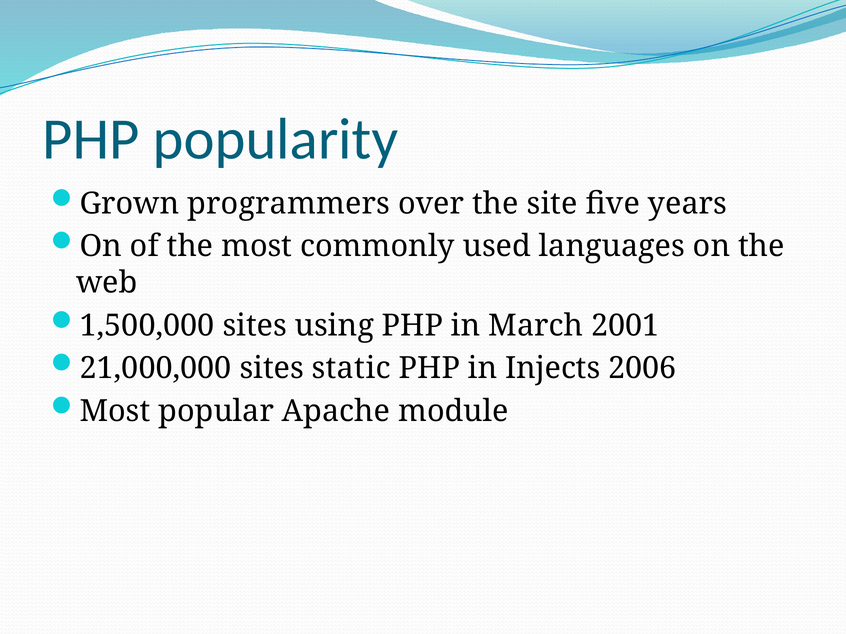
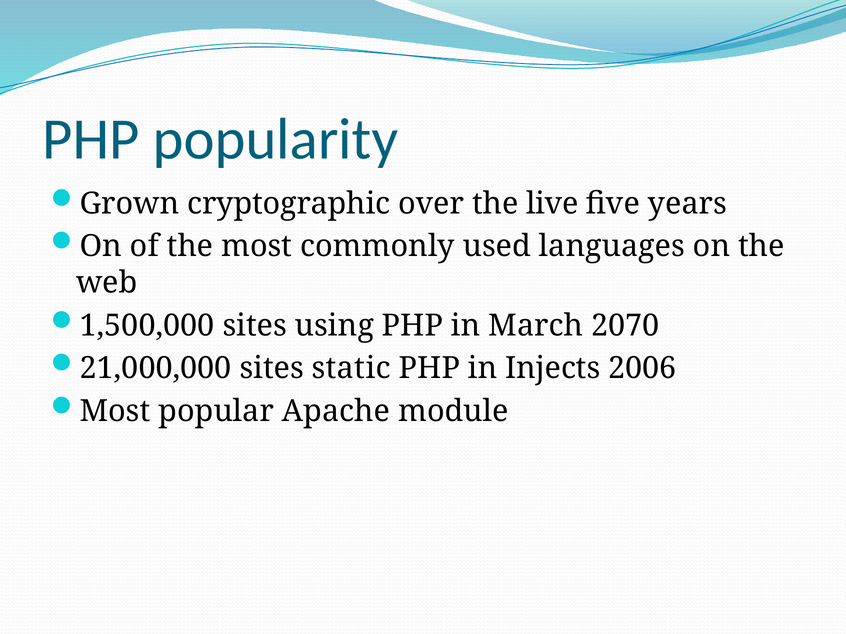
programmers: programmers -> cryptographic (289, 204)
site: site -> live (552, 204)
2001: 2001 -> 2070 (625, 326)
